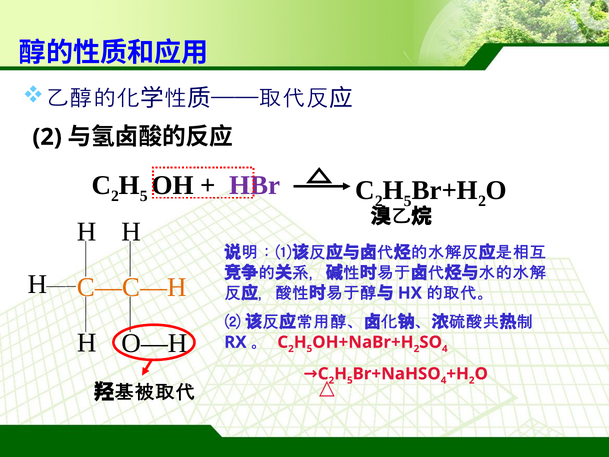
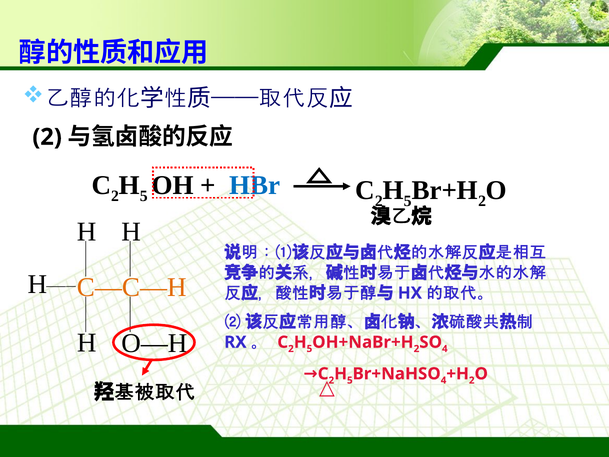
HBr colour: purple -> blue (255, 185)
